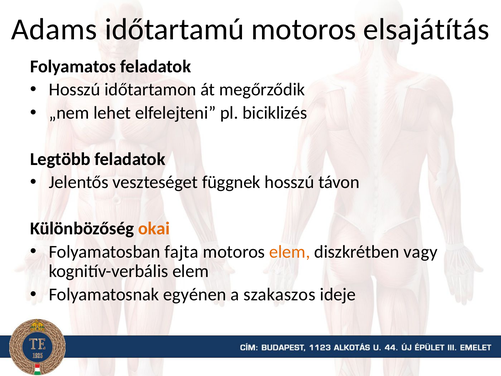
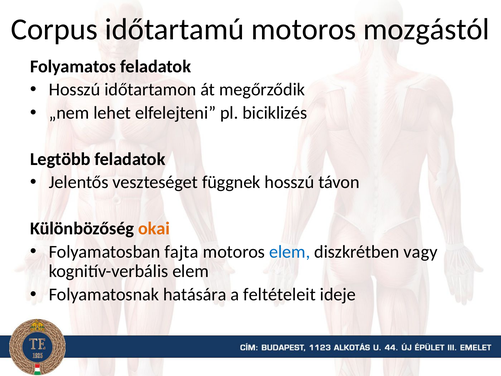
Adams: Adams -> Corpus (54, 29)
elsajátítás: elsajátítás -> mozgástól (426, 29)
elem colour: orange -> blue (290, 252)
egyénen: egyénen -> hatására (195, 294)
szakaszos: szakaszos -> feltételeit (279, 294)
